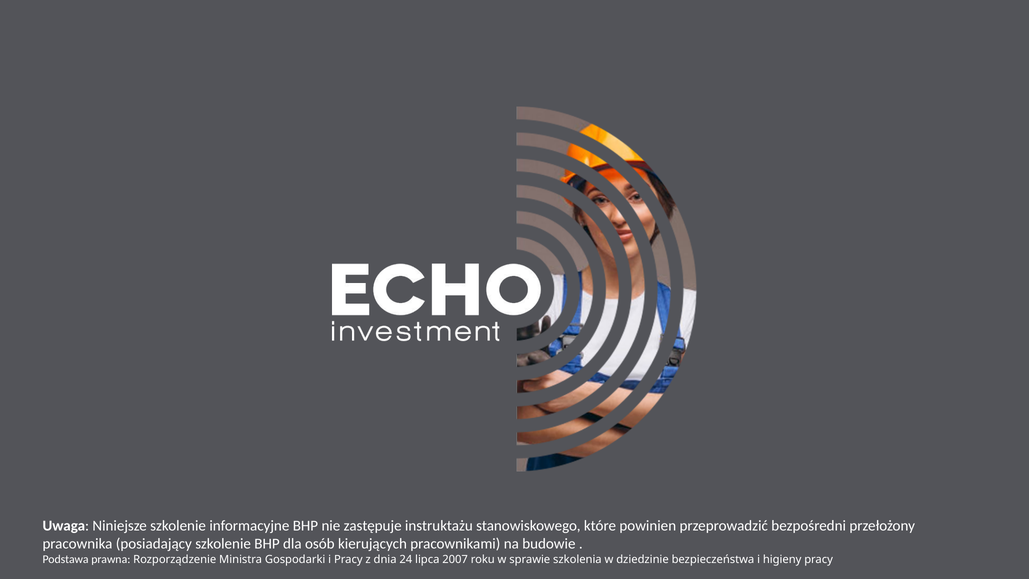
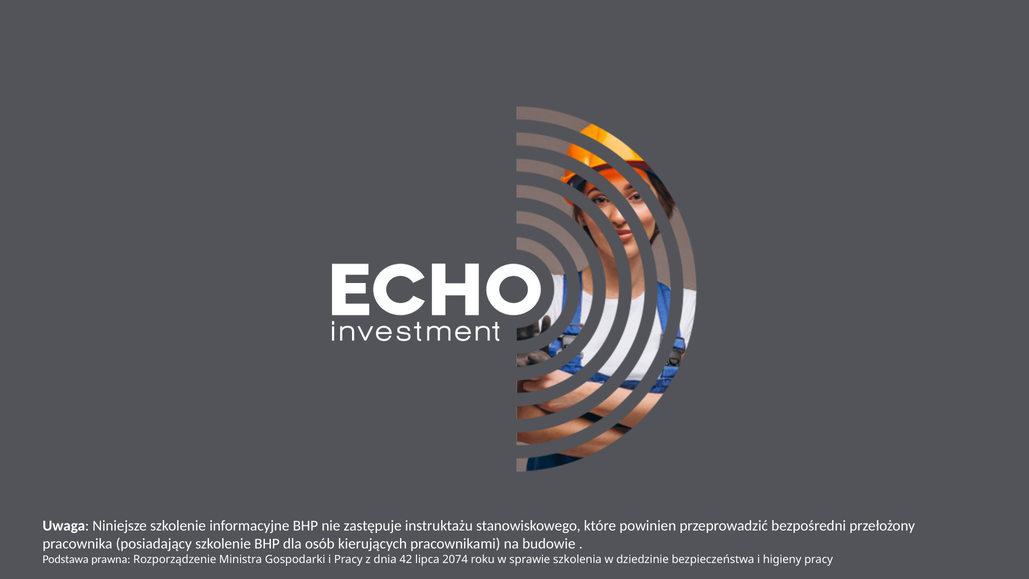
24: 24 -> 42 (406, 559)
2007: 2007 -> 2074 (455, 559)
